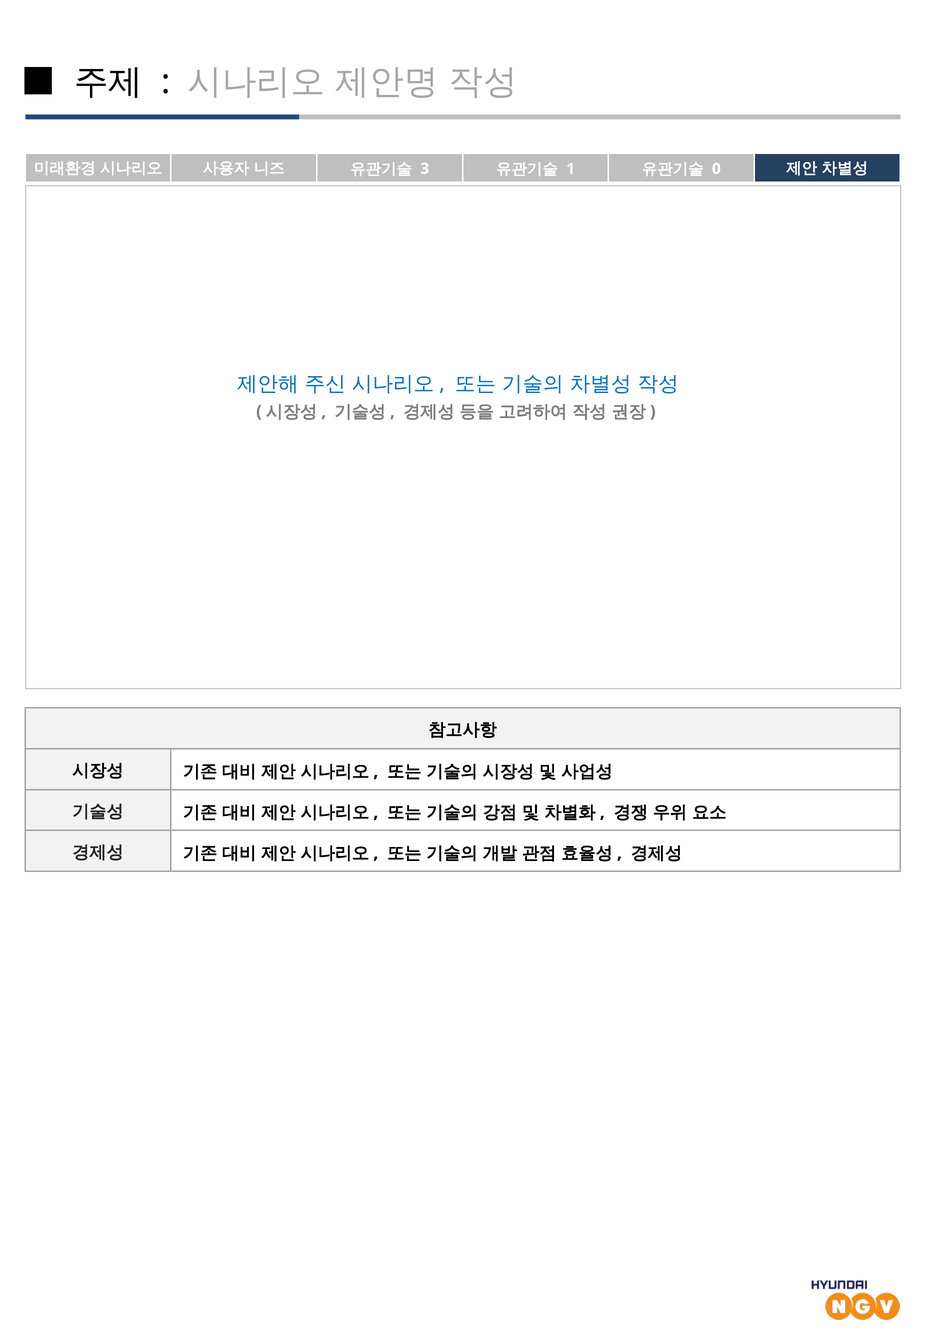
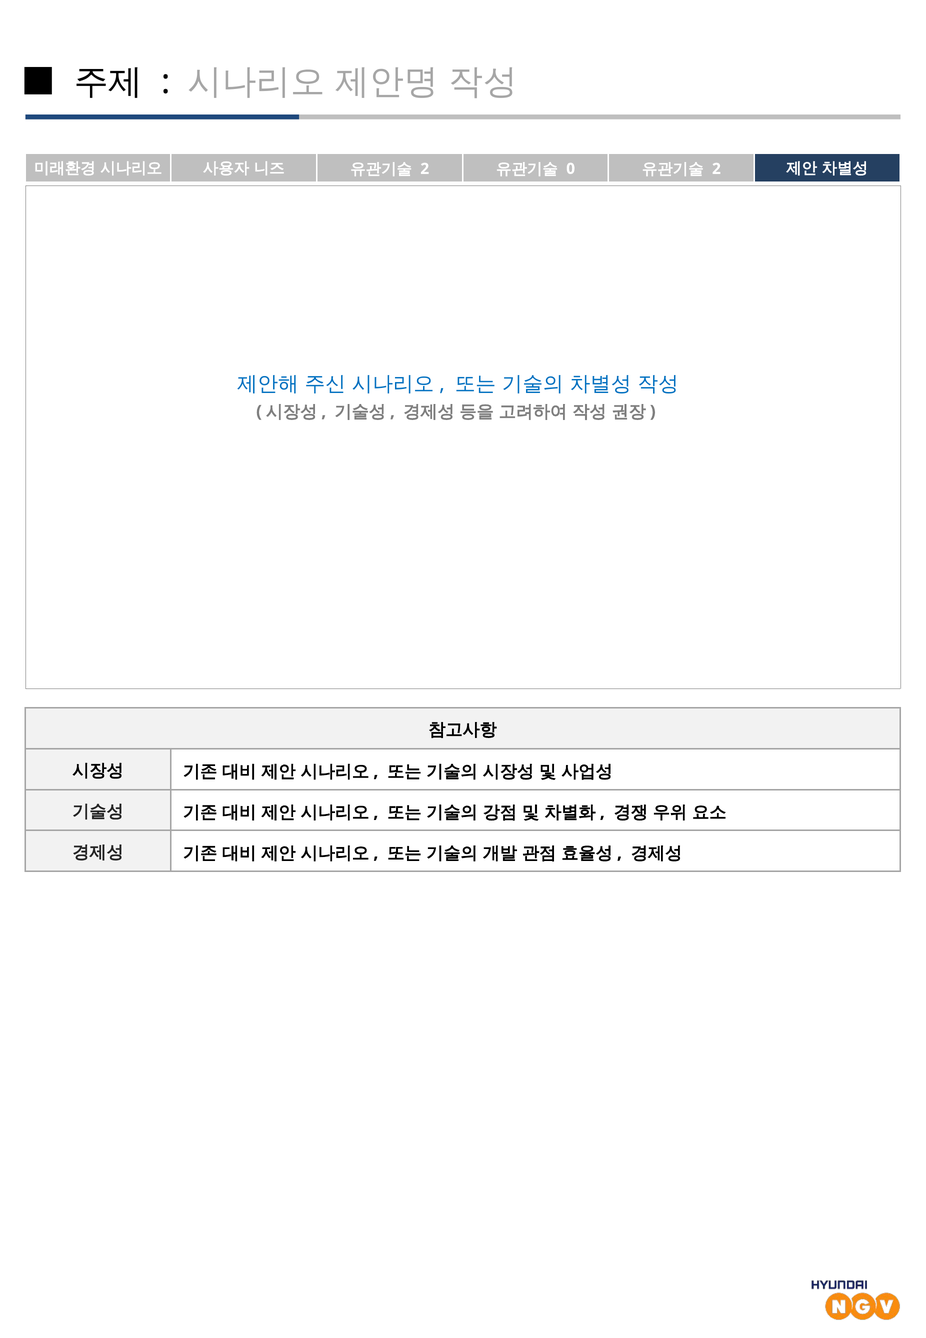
3: 3 -> 2 (425, 169)
1: 1 -> 0 (571, 169)
0: 0 -> 2 (716, 169)
